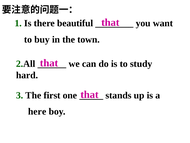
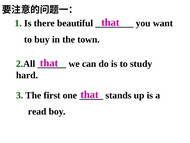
here: here -> read (37, 111)
